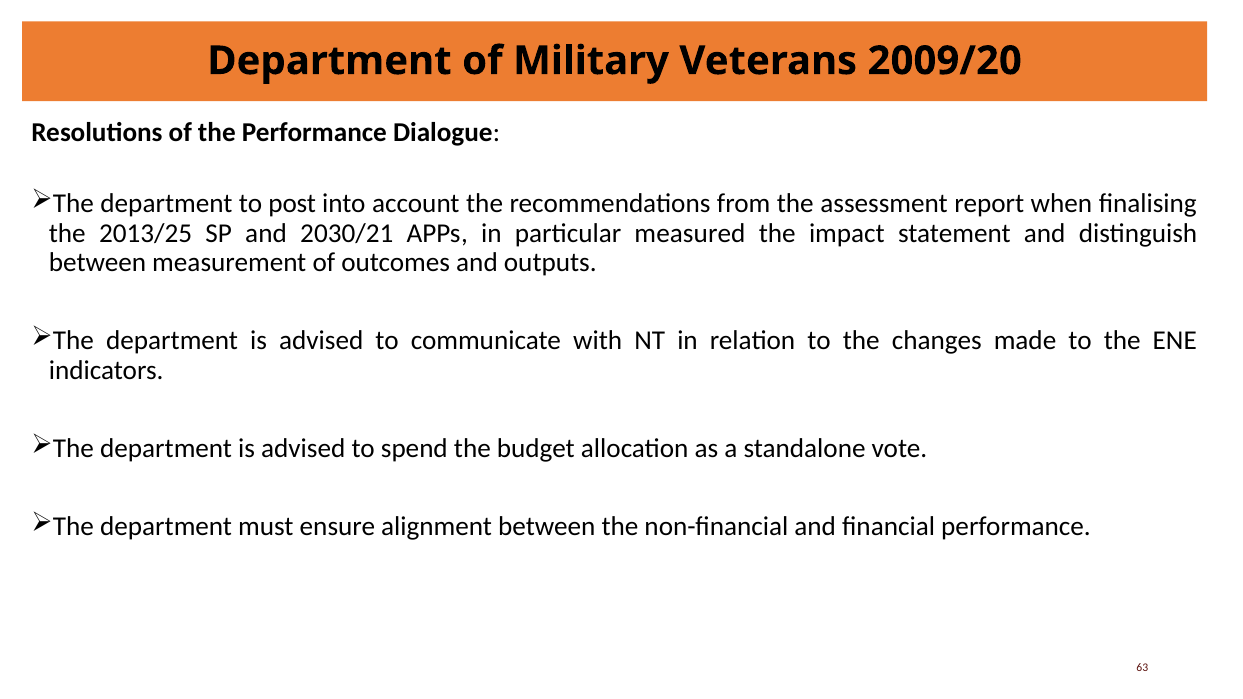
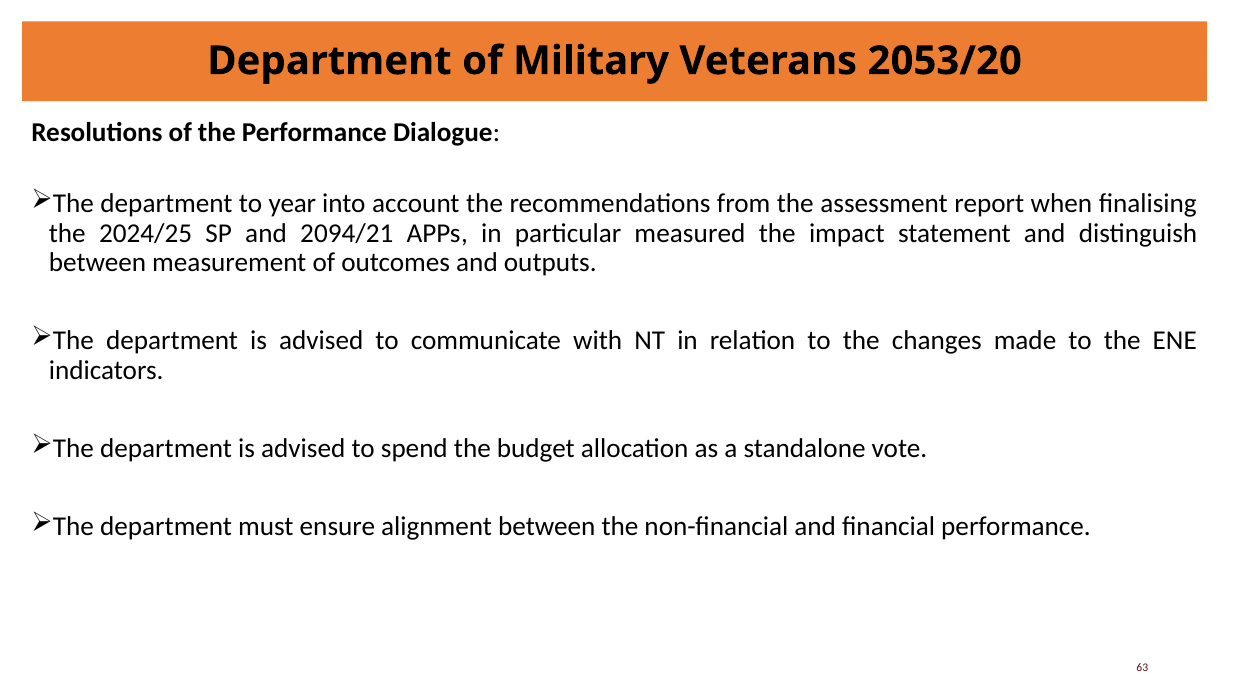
2009/20: 2009/20 -> 2053/20 (945, 61)
post: post -> year (292, 204)
2013/25: 2013/25 -> 2024/25 (146, 233)
2030/21: 2030/21 -> 2094/21 (347, 233)
